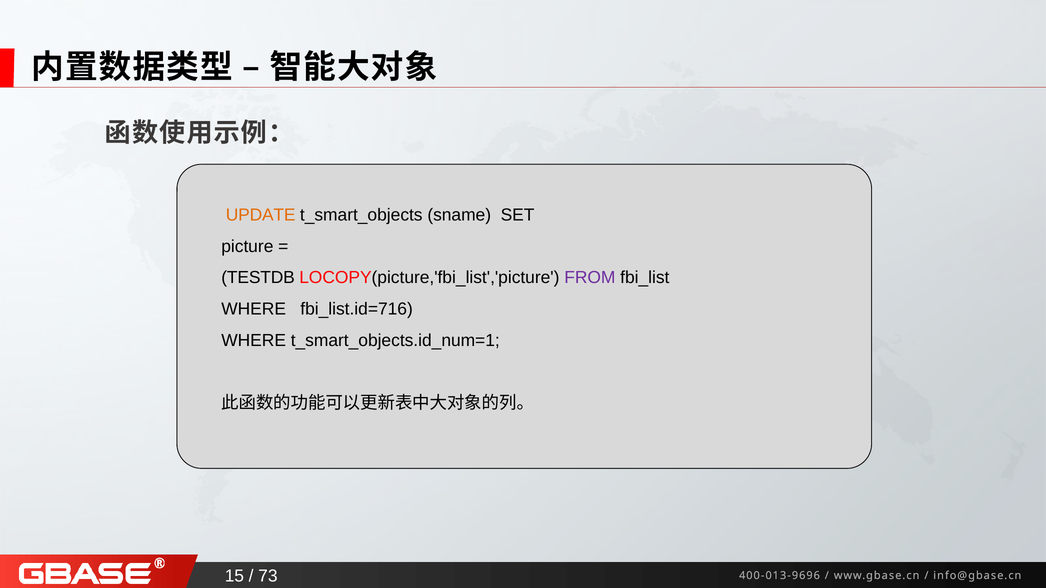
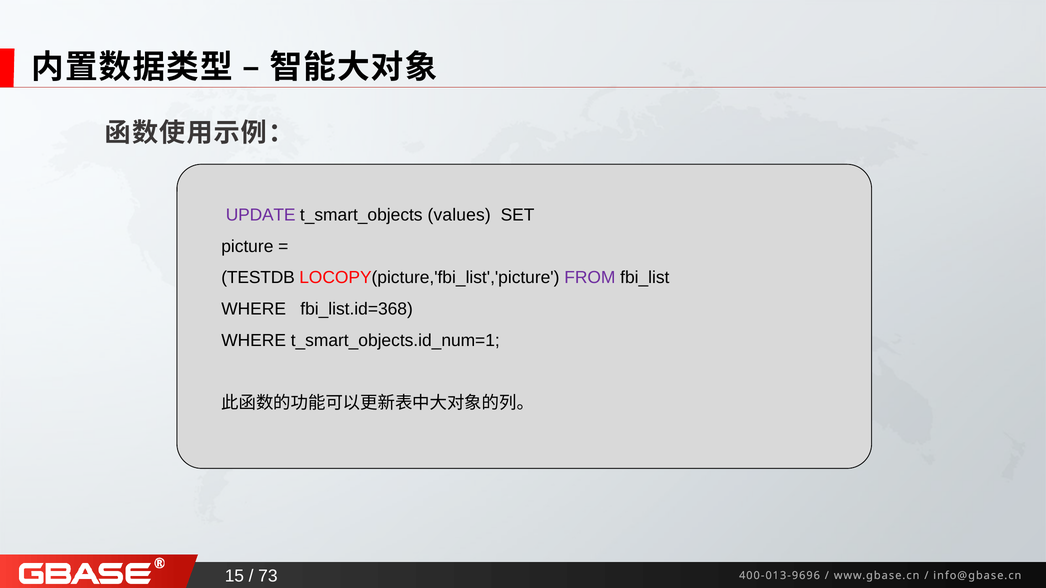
UPDATE colour: orange -> purple (261, 215)
sname: sname -> values (459, 215)
fbi_list.id=716: fbi_list.id=716 -> fbi_list.id=368 (357, 309)
